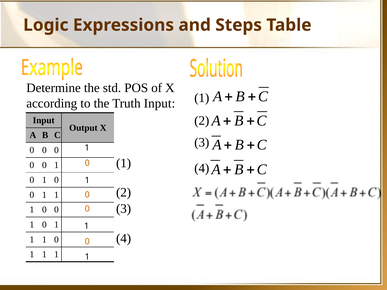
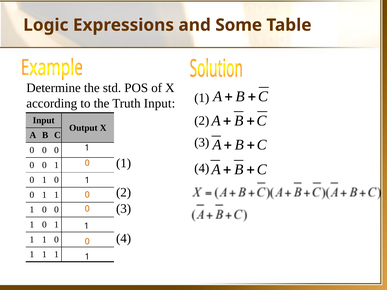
Steps: Steps -> Some (239, 25)
